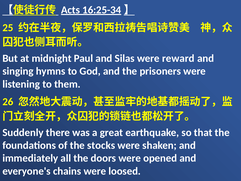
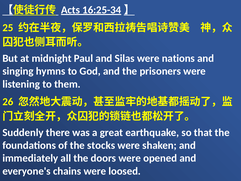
reward: reward -> nations (178, 58)
